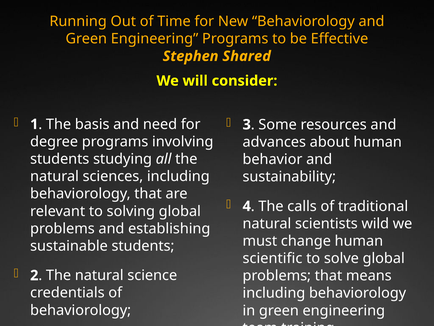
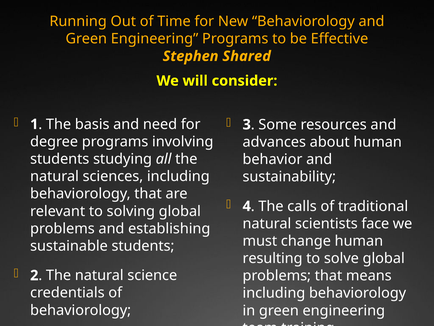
wild: wild -> face (375, 223)
scientific: scientific -> resulting (273, 258)
